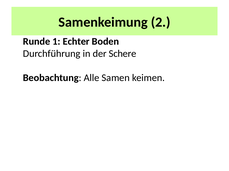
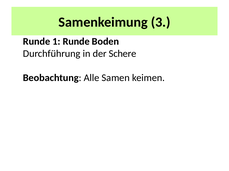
2: 2 -> 3 (161, 22)
1 Echter: Echter -> Runde (76, 42)
